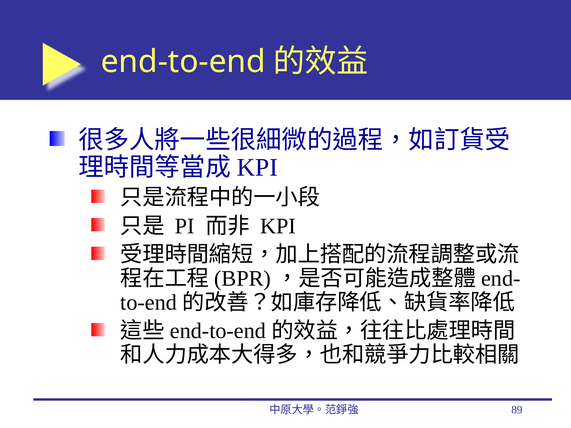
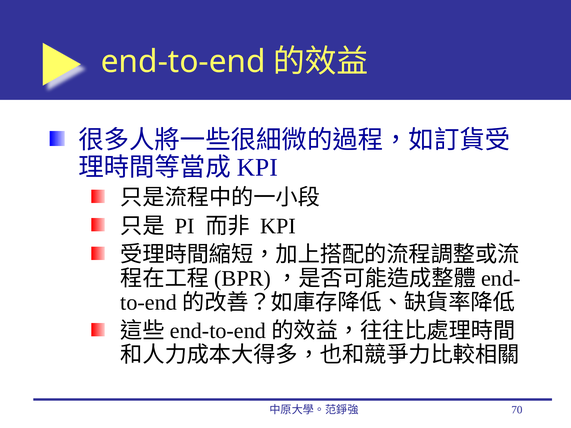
89: 89 -> 70 (517, 410)
